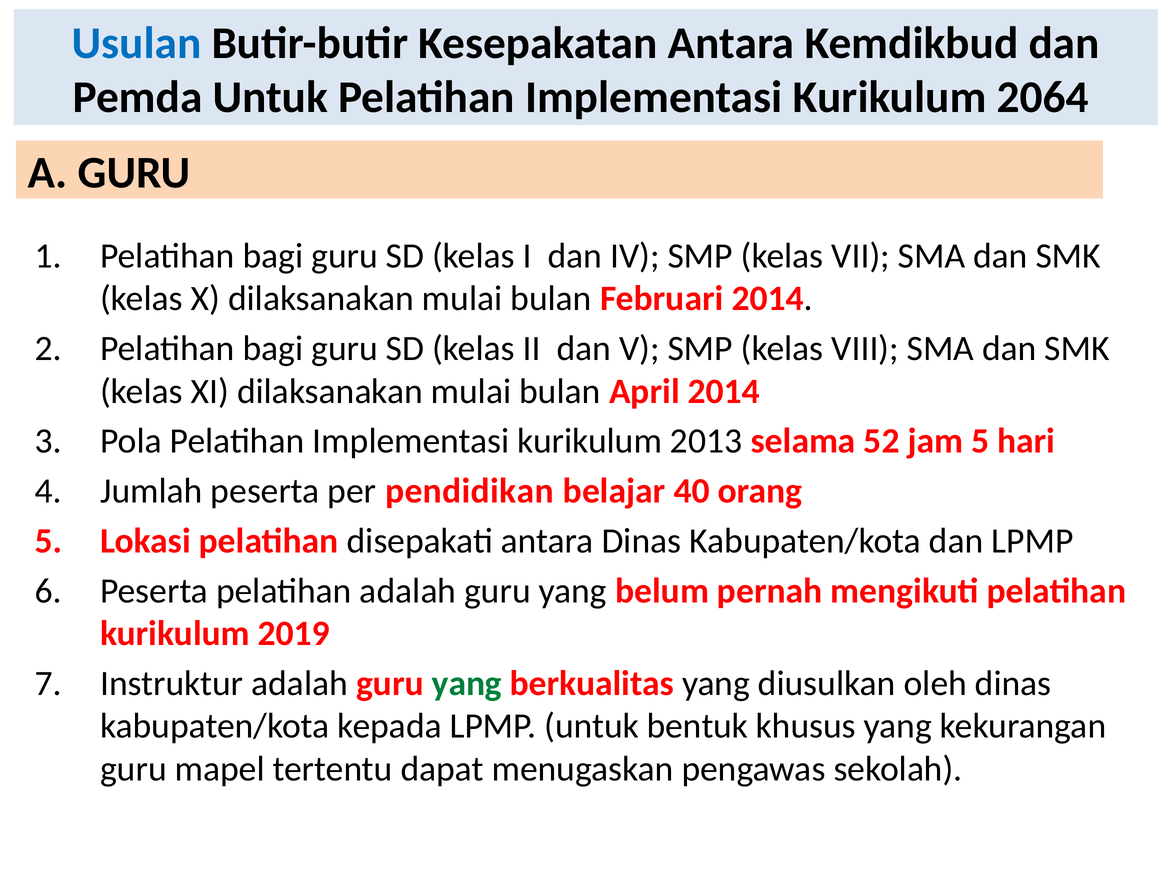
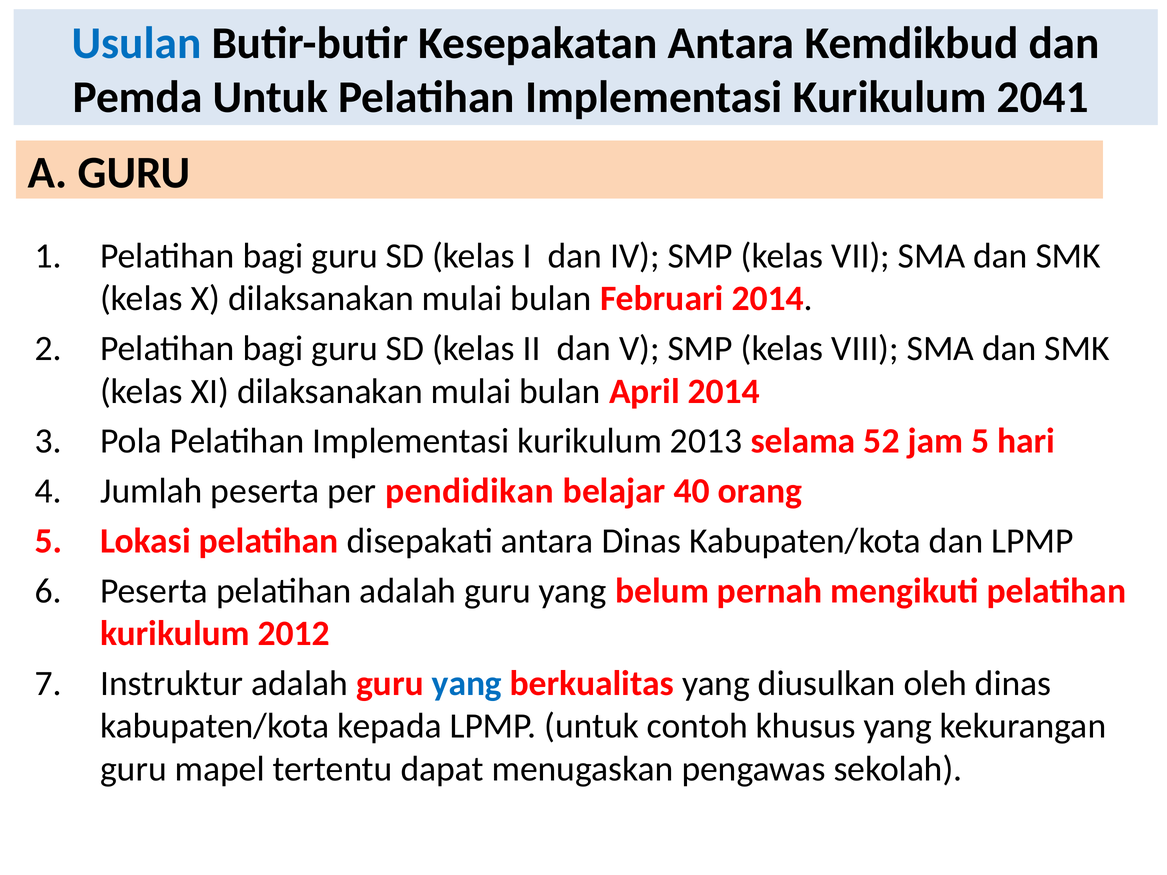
2064: 2064 -> 2041 (1043, 98)
2019: 2019 -> 2012 (294, 634)
yang colour: green -> blue (467, 684)
bentuk: bentuk -> contoh (697, 726)
